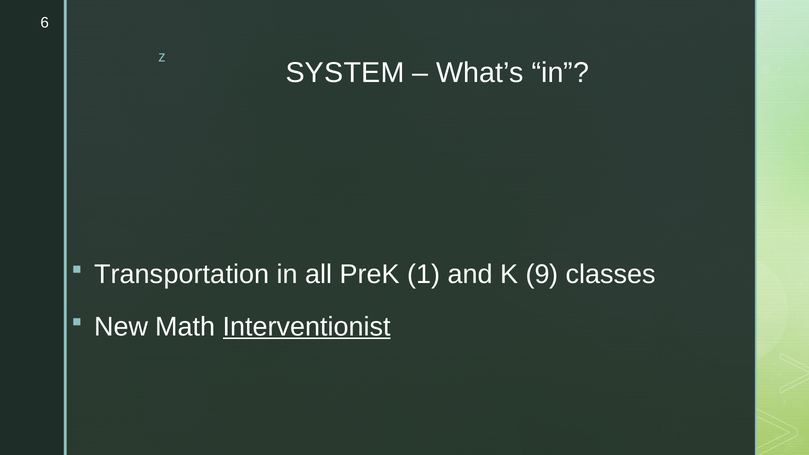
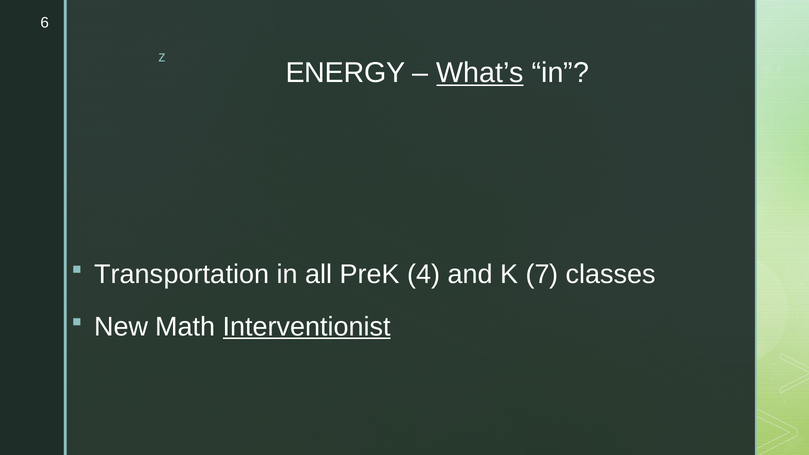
SYSTEM: SYSTEM -> ENERGY (345, 73)
What’s underline: none -> present (480, 73)
1: 1 -> 4 (424, 275)
9: 9 -> 7 (542, 275)
